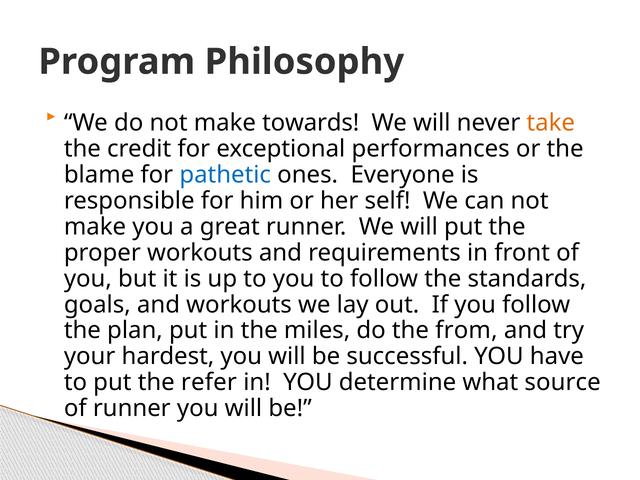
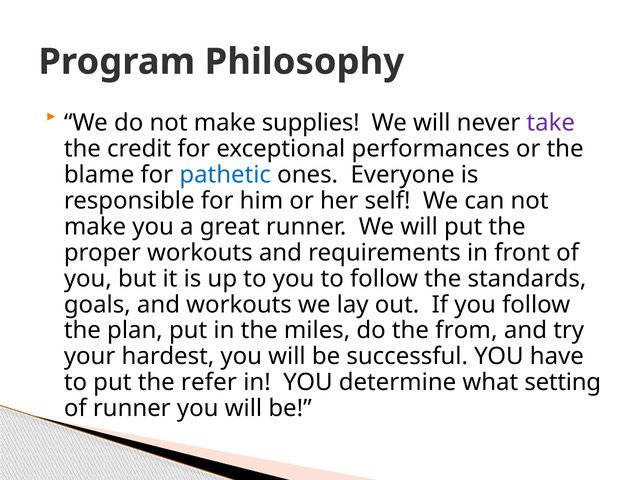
towards: towards -> supplies (311, 123)
take colour: orange -> purple (551, 123)
source: source -> setting (563, 382)
